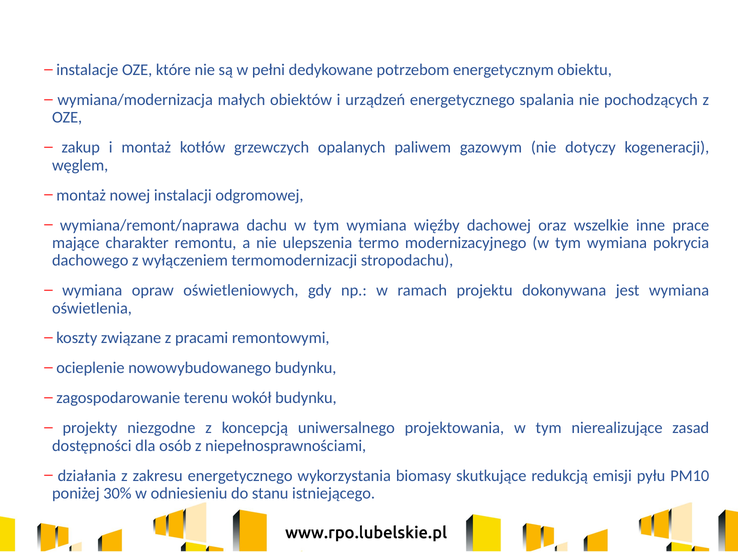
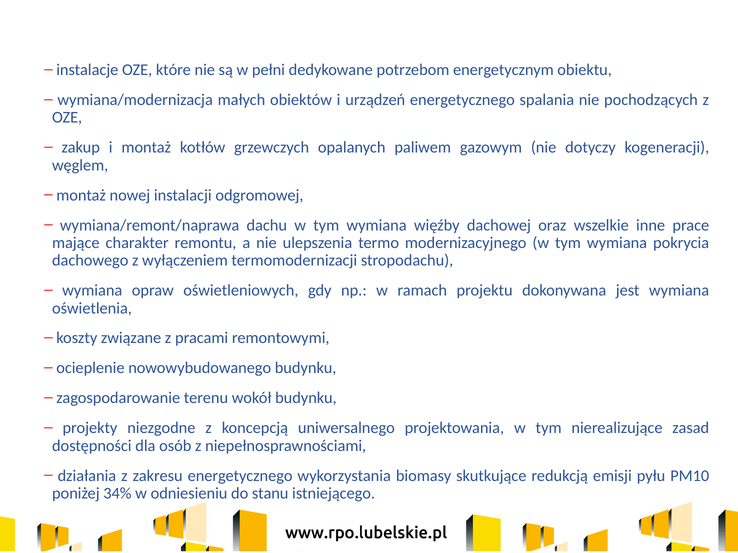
30%: 30% -> 34% (117, 494)
